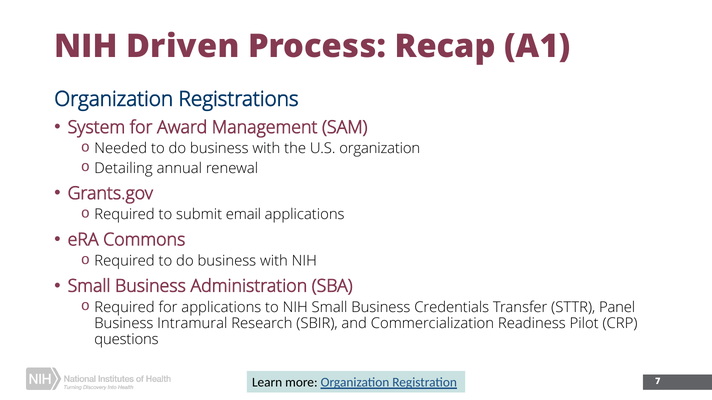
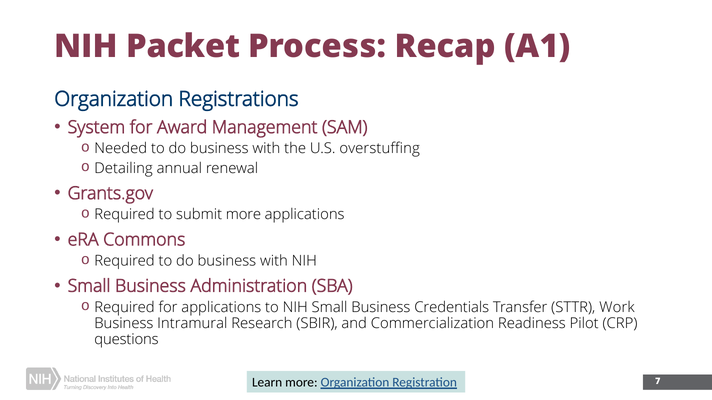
Driven: Driven -> Packet (183, 46)
U.S organization: organization -> overstuffing (380, 149)
submit email: email -> more (243, 215)
Panel: Panel -> Work (617, 308)
